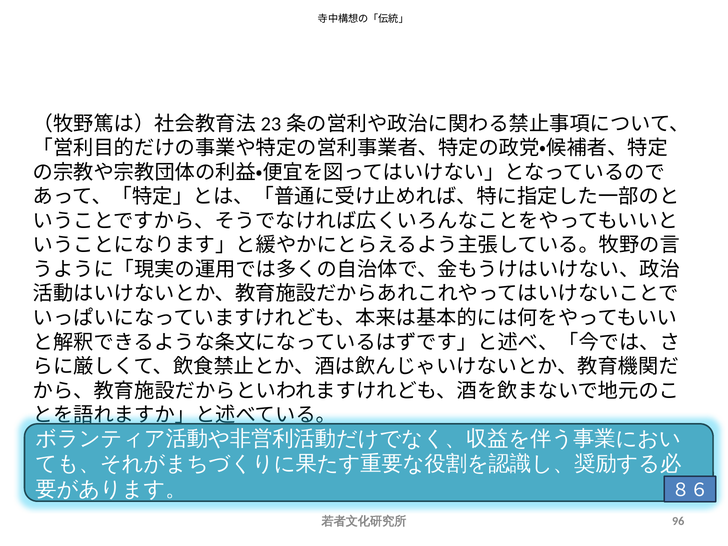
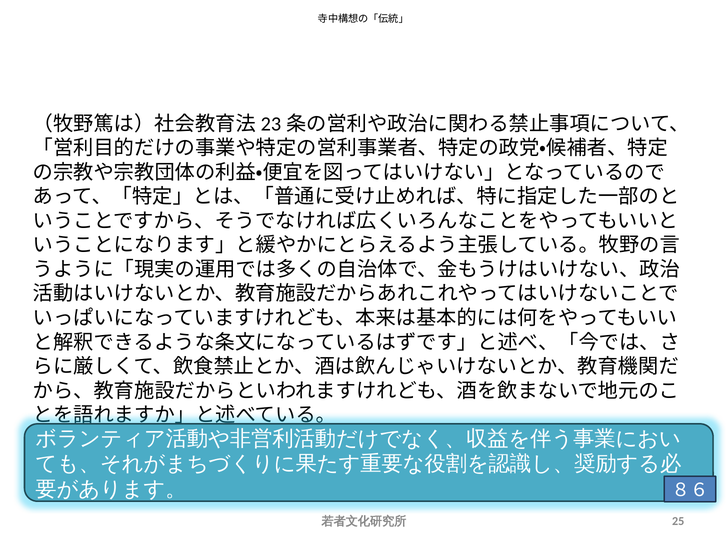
96: 96 -> 25 (678, 521)
